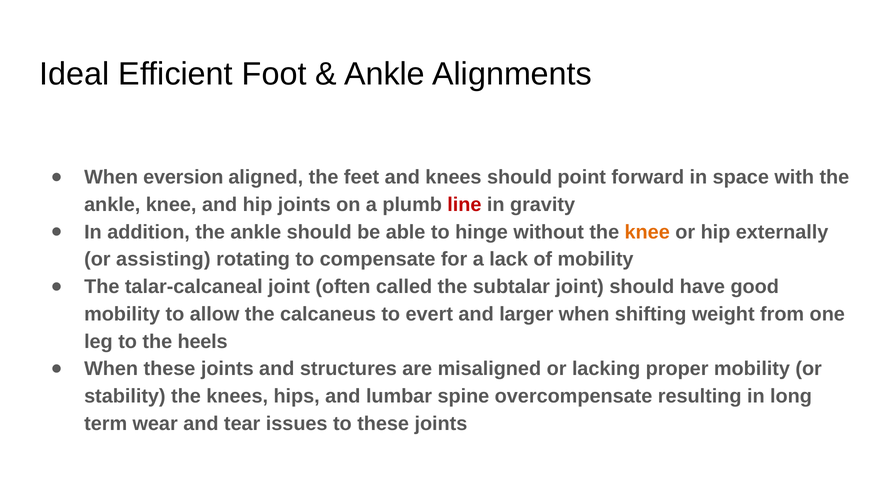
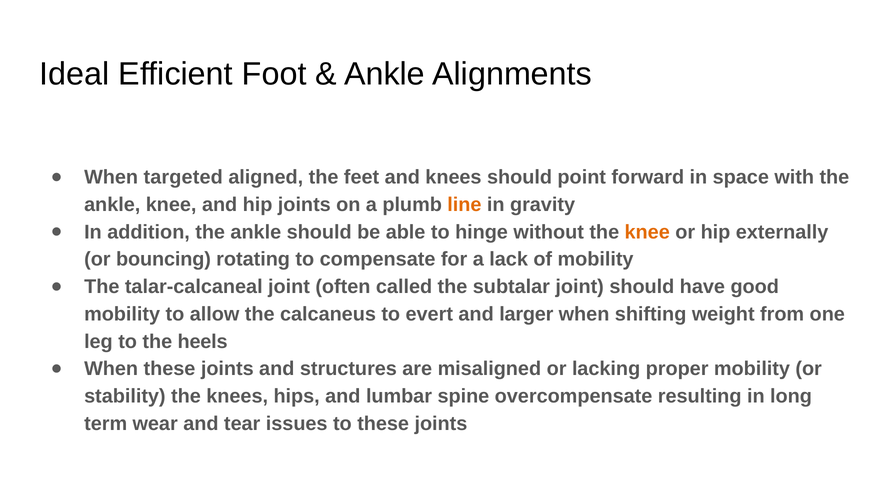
eversion: eversion -> targeted (183, 177)
line colour: red -> orange (464, 205)
assisting: assisting -> bouncing (163, 260)
